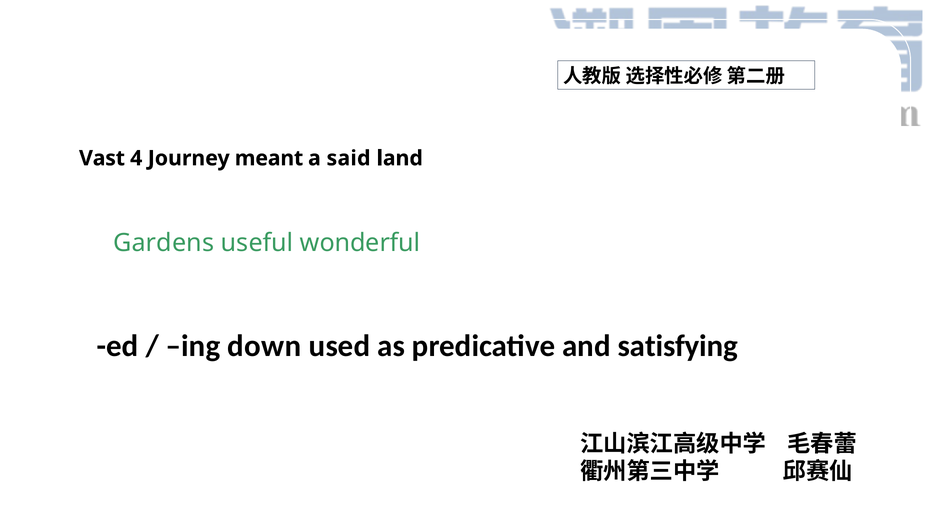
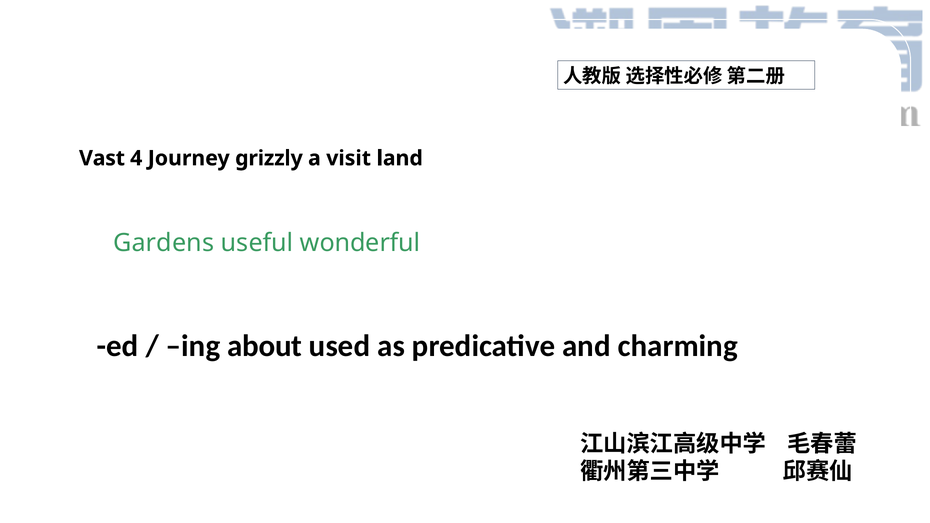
meant: meant -> grizzly (269, 158)
said: said -> visit (349, 158)
down: down -> about (265, 346)
satisfying: satisfying -> charming (678, 346)
